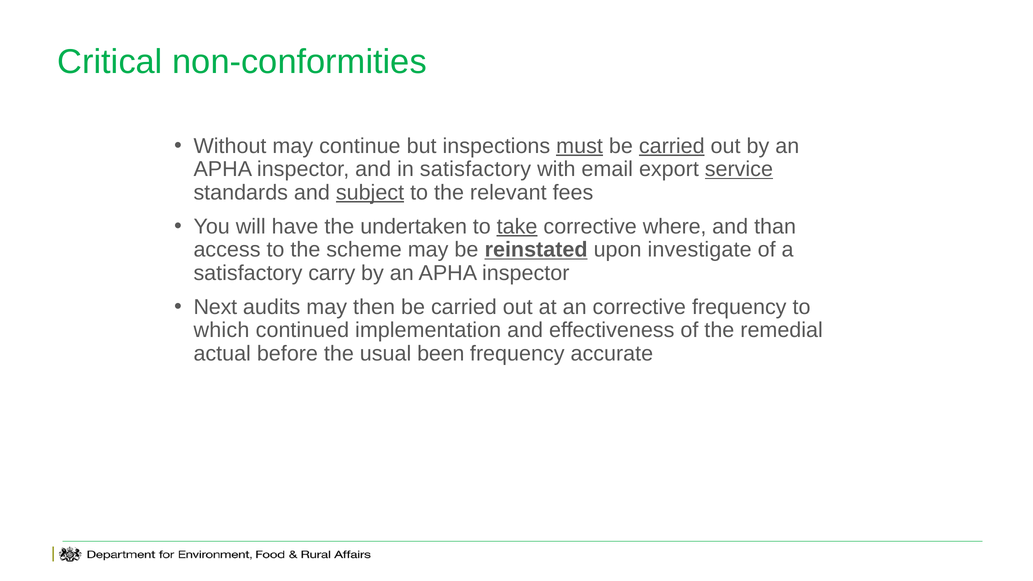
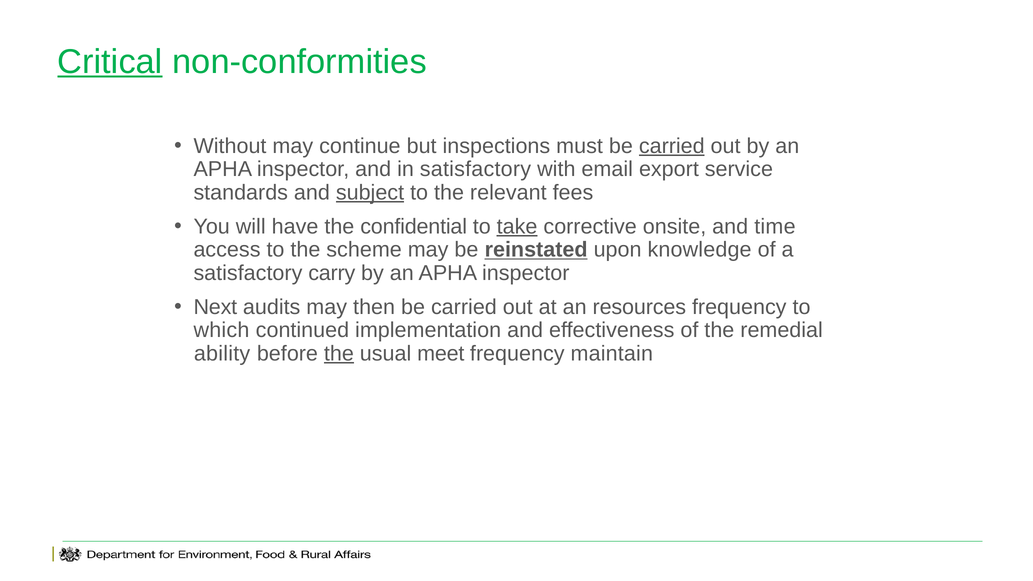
Critical underline: none -> present (110, 62)
must underline: present -> none (580, 146)
service underline: present -> none (739, 169)
undertaken: undertaken -> confidential (414, 226)
where: where -> onsite (675, 226)
than: than -> time (775, 226)
investigate: investigate -> knowledge (700, 250)
an corrective: corrective -> resources (639, 307)
actual: actual -> ability (222, 353)
the underline: none -> present (339, 353)
been: been -> meet (441, 353)
accurate: accurate -> maintain (612, 353)
